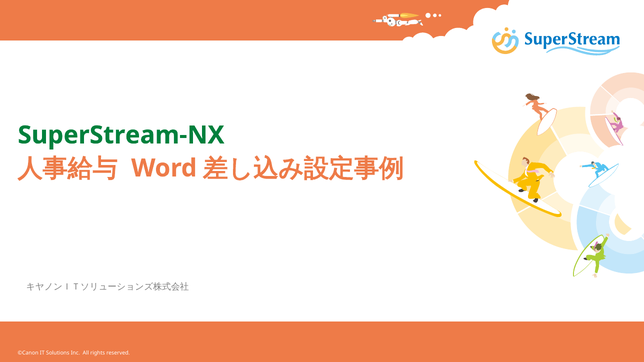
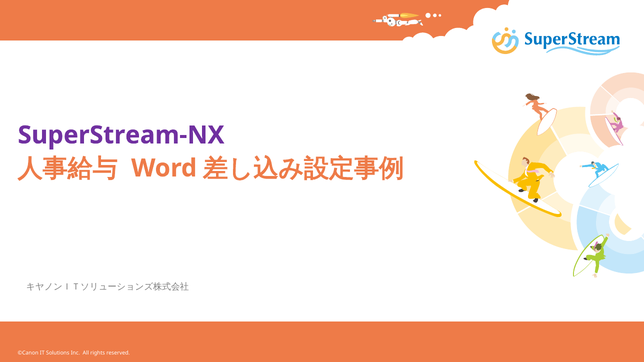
SuperStream-NX colour: green -> purple (121, 135)
